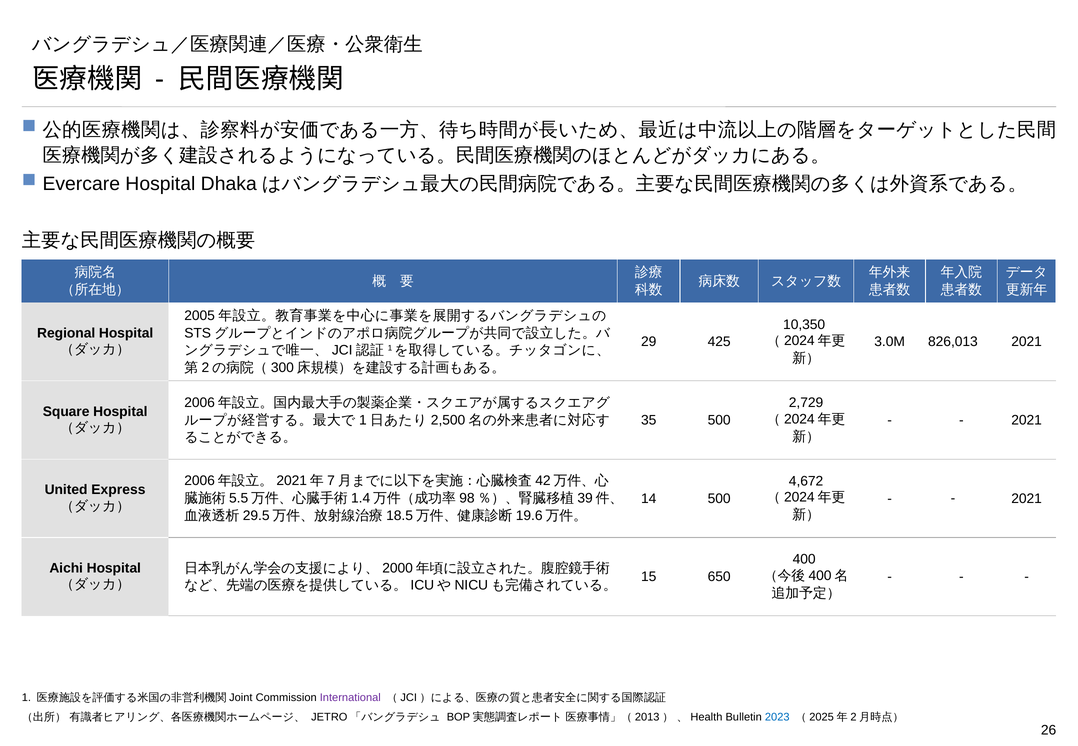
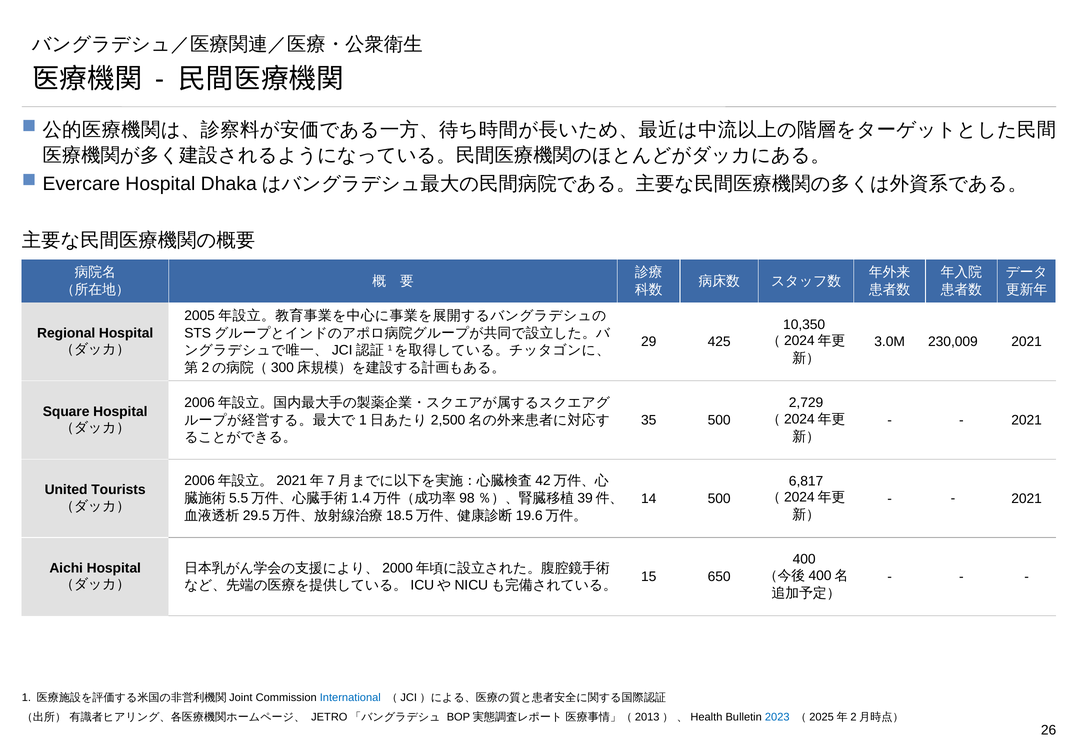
826,013: 826,013 -> 230,009 (953, 342)
4,672: 4,672 -> 6,817 (806, 481)
Express: Express -> Tourists (118, 490)
International colour: purple -> blue (350, 698)
